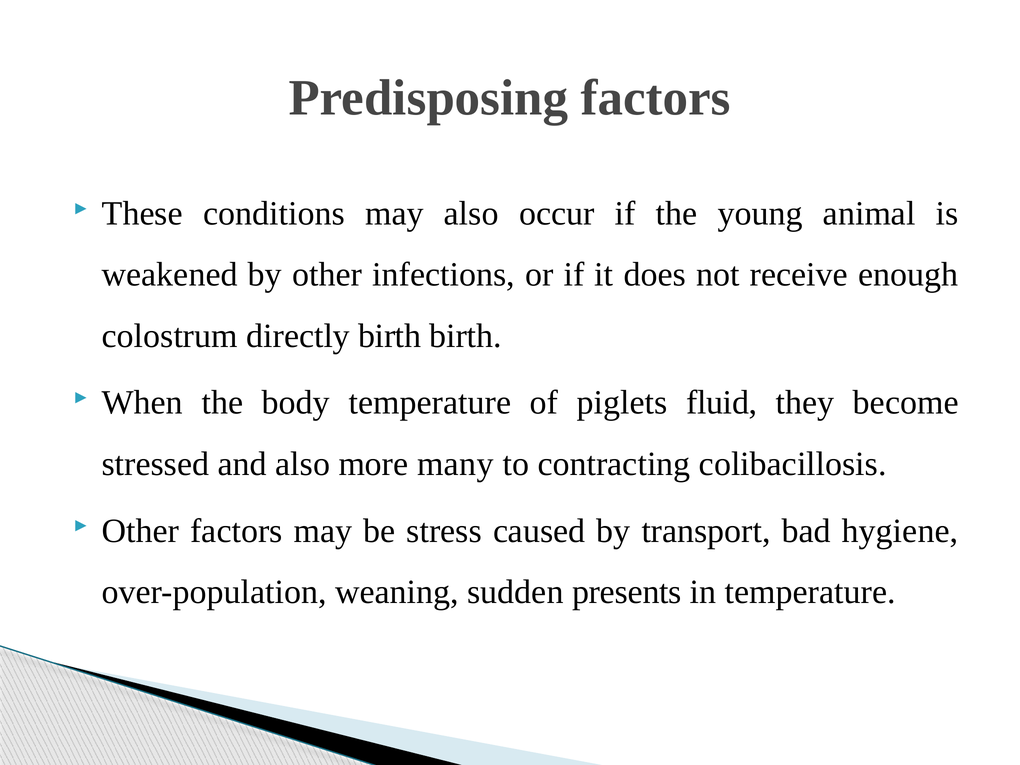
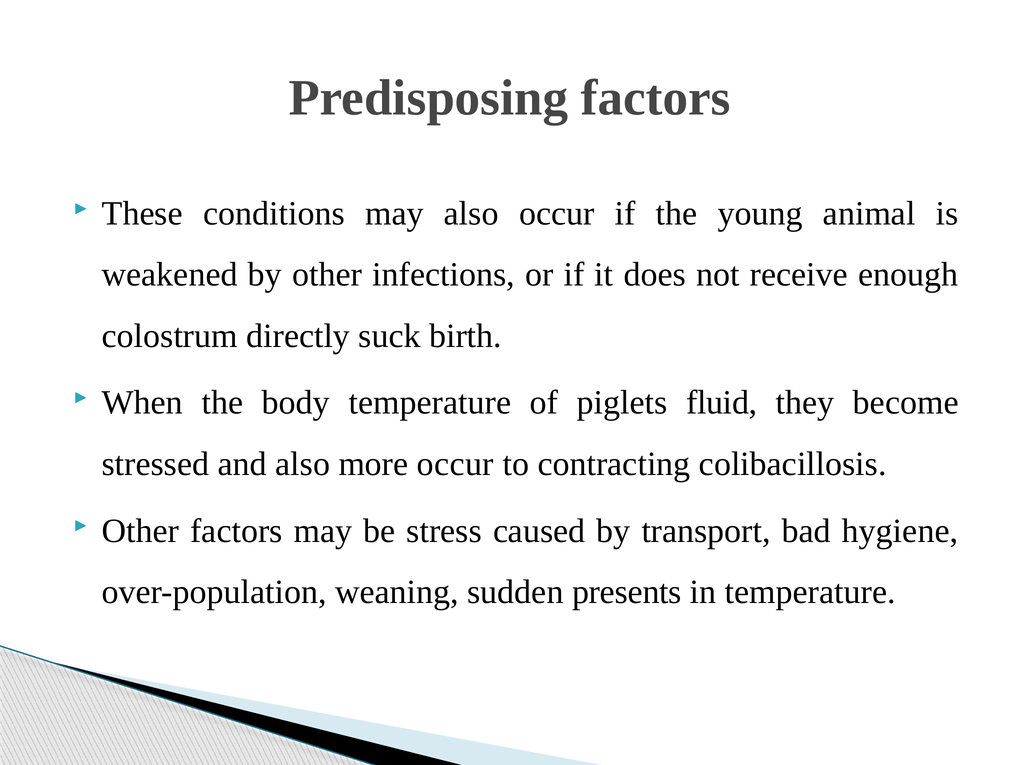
directly birth: birth -> suck (390, 336)
more many: many -> occur (455, 464)
